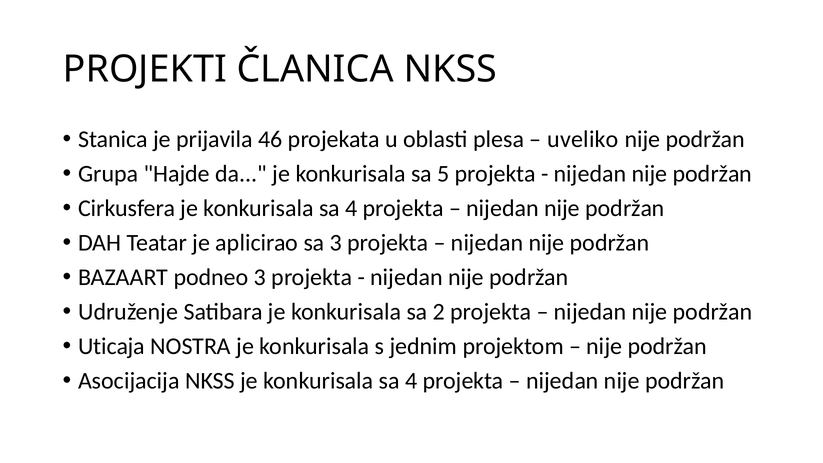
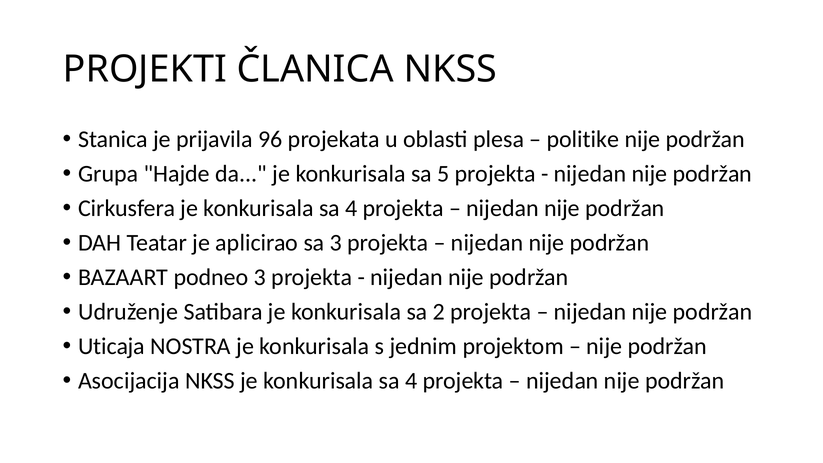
46: 46 -> 96 (270, 139)
uveliko: uveliko -> politike (583, 139)
